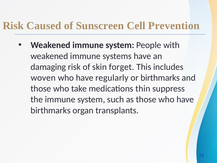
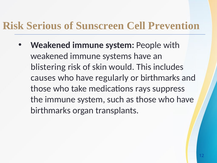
Caused: Caused -> Serious (44, 26)
damaging: damaging -> blistering (48, 67)
forget: forget -> would (122, 67)
woven: woven -> causes (43, 78)
thin: thin -> rays (143, 88)
